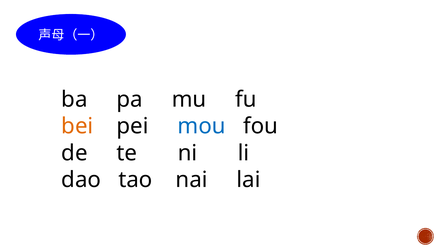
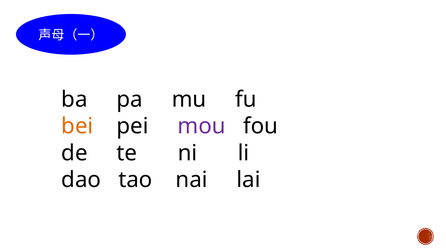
mou colour: blue -> purple (202, 126)
